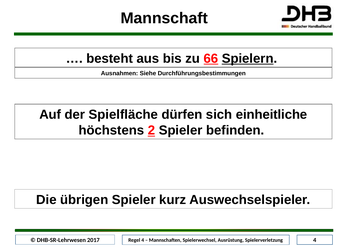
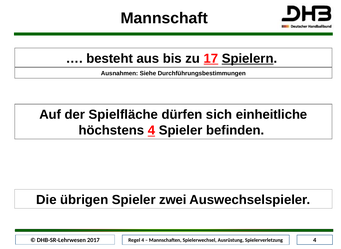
66: 66 -> 17 (211, 59)
höchstens 2: 2 -> 4 (152, 131)
kurz: kurz -> zwei (173, 200)
